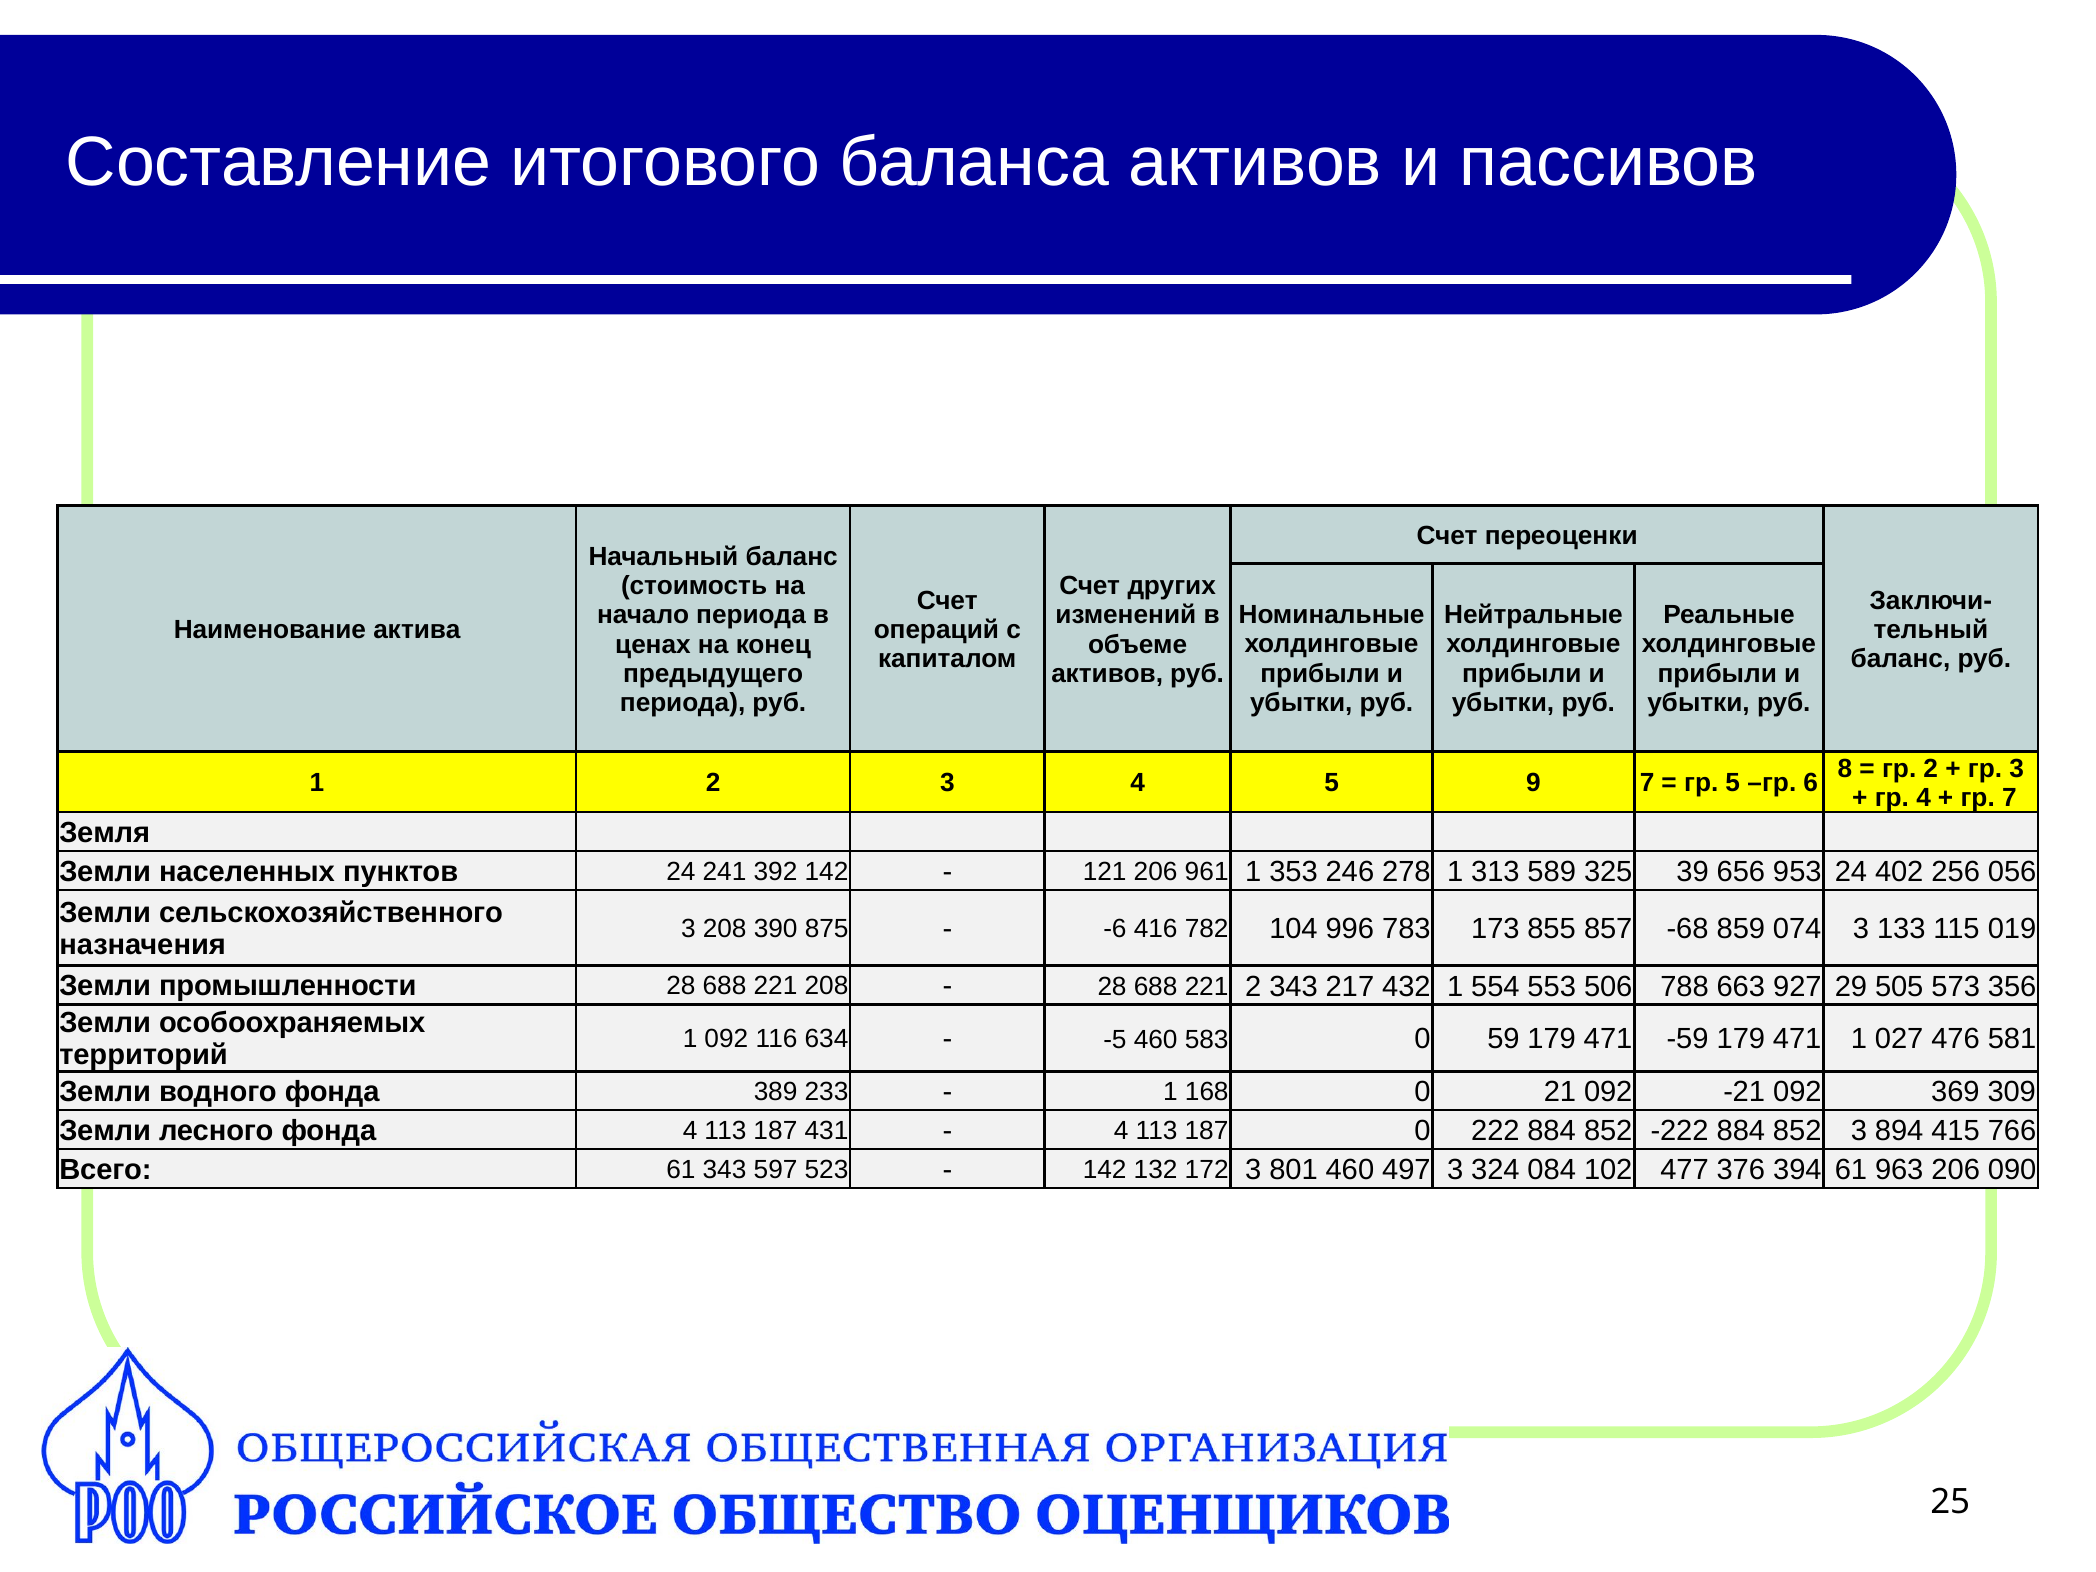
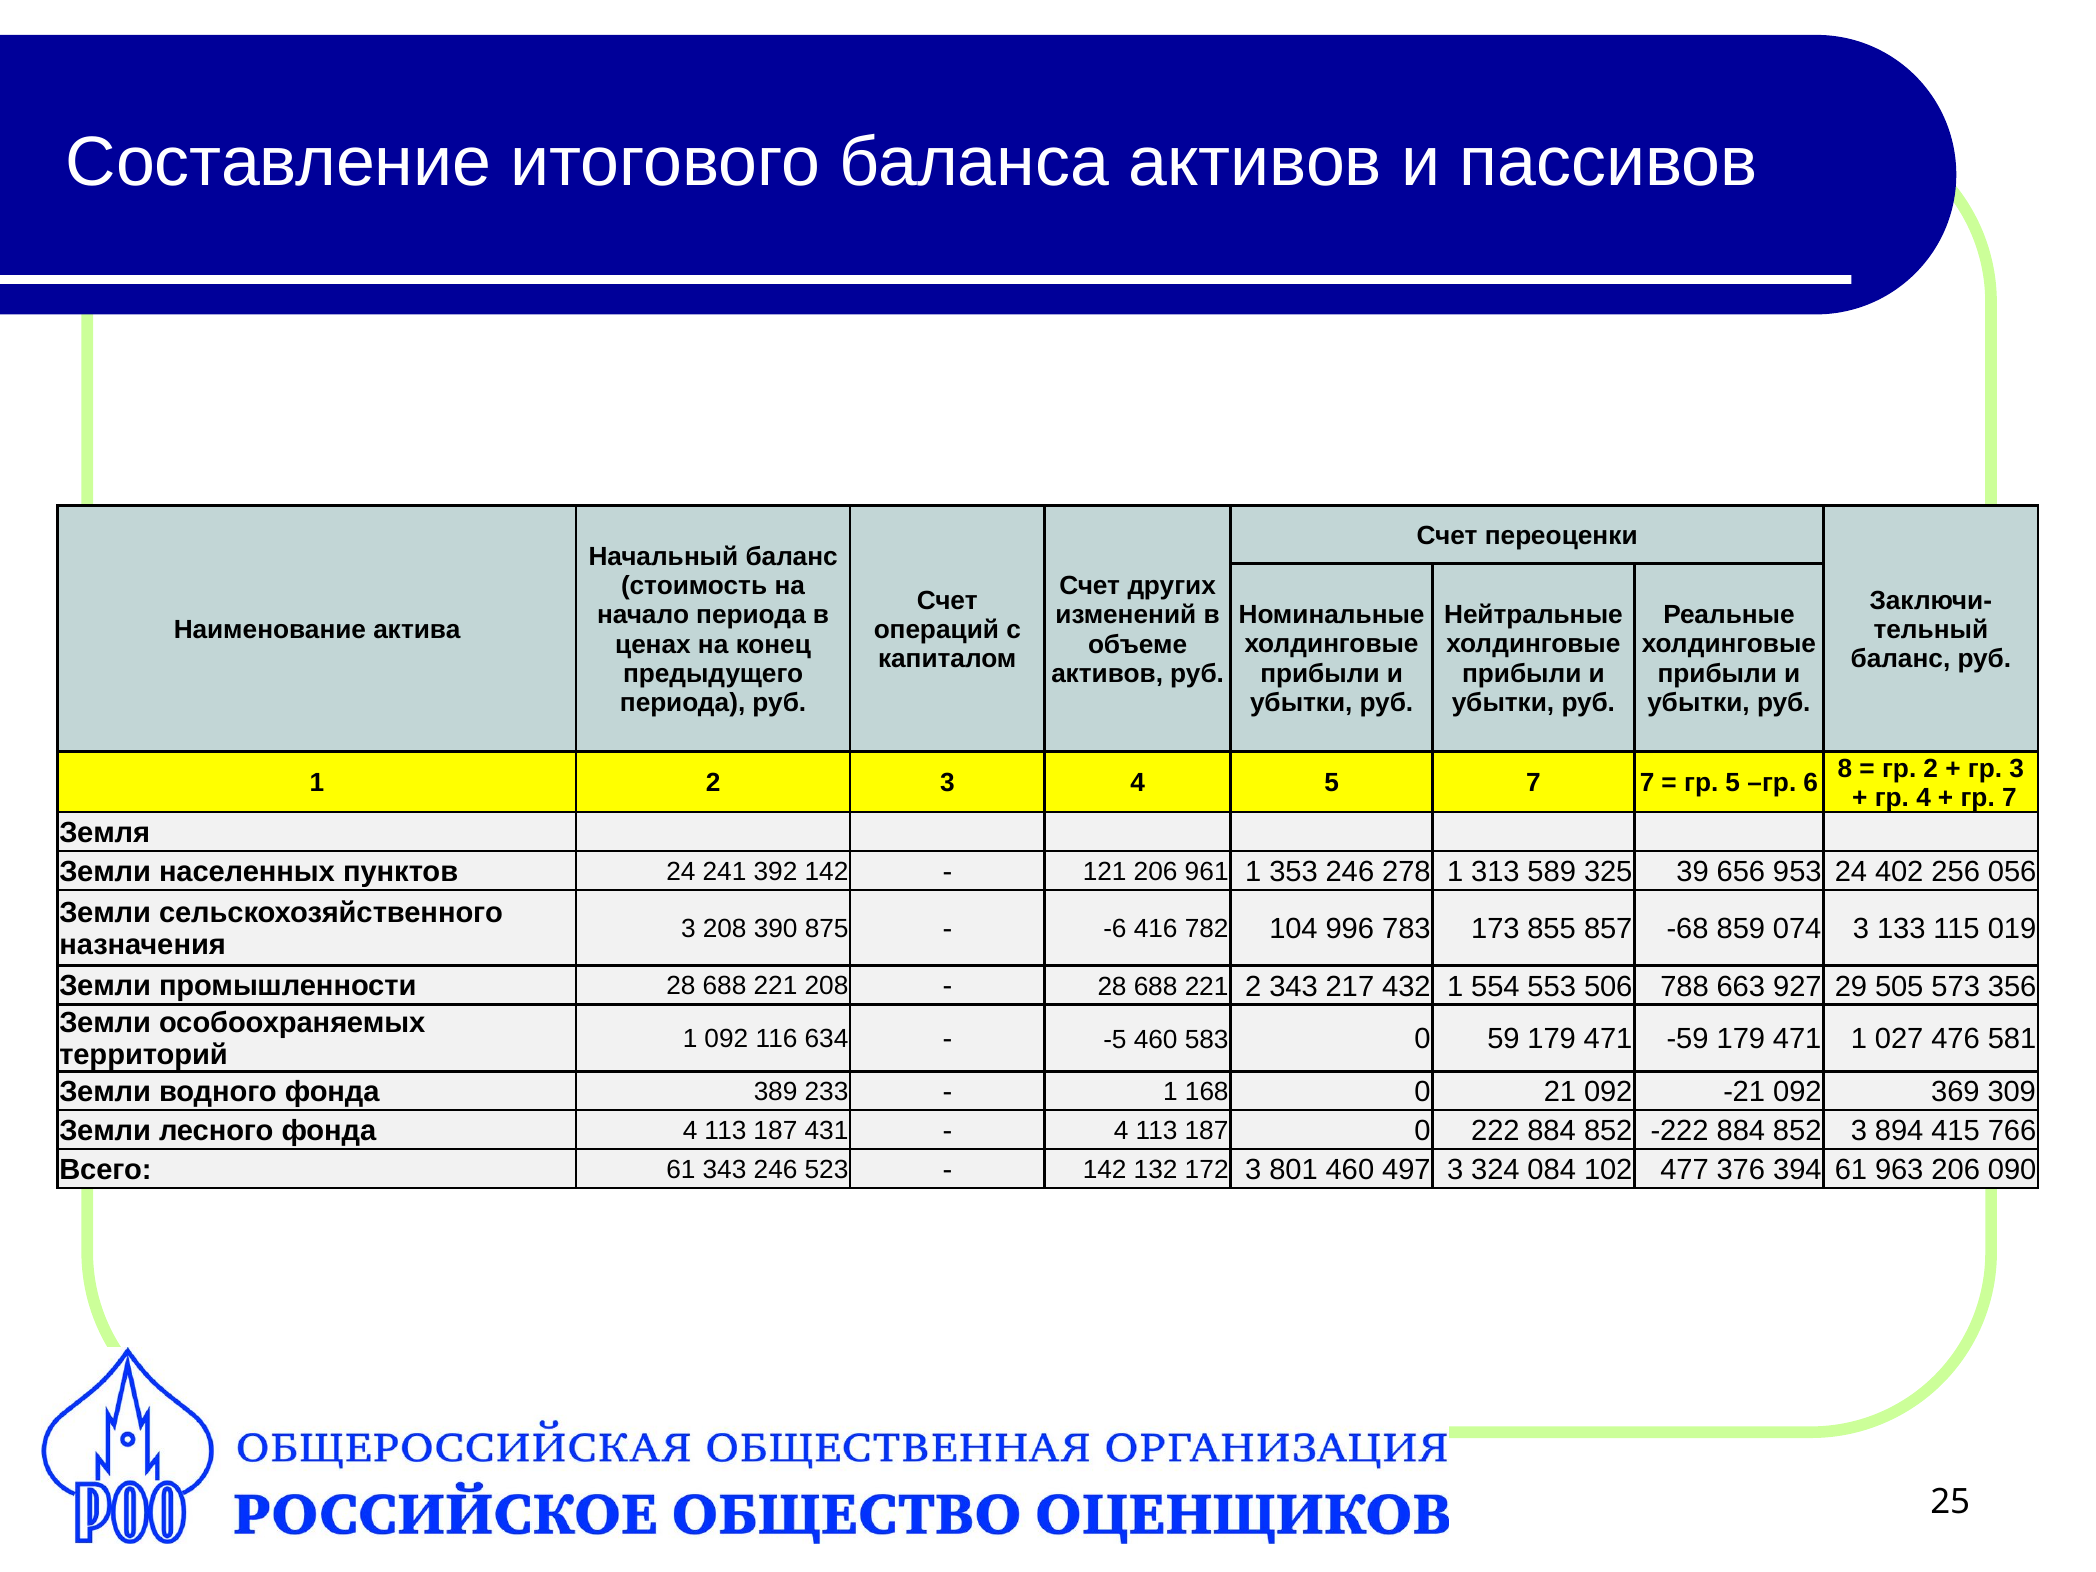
5 9: 9 -> 7 (1533, 783)
343 597: 597 -> 246 (776, 1170)
